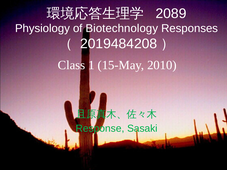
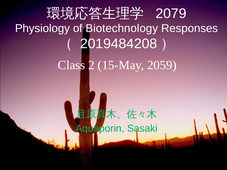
2089: 2089 -> 2079 (171, 14)
1: 1 -> 2 (91, 65)
2010: 2010 -> 2059 (162, 65)
Response: Response -> Aquaporin (100, 129)
